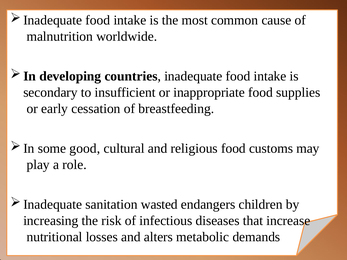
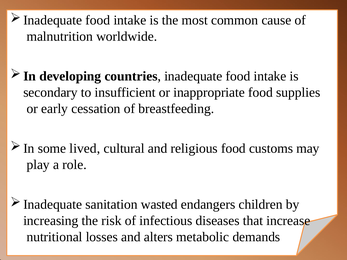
good: good -> lived (85, 149)
